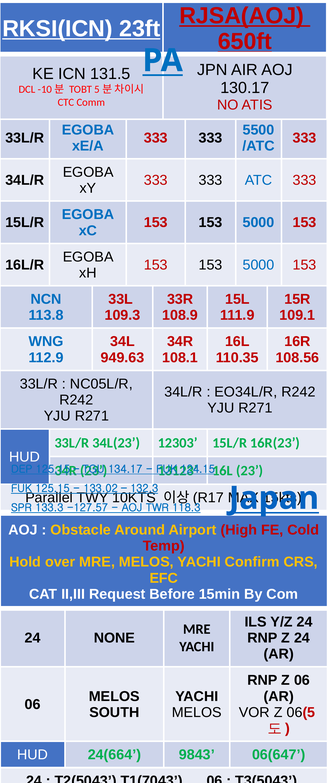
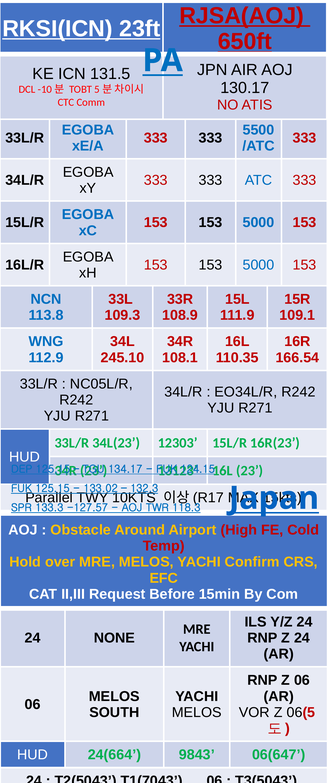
949.63: 949.63 -> 245.10 (122, 357)
108.56: 108.56 -> 166.54 (297, 357)
